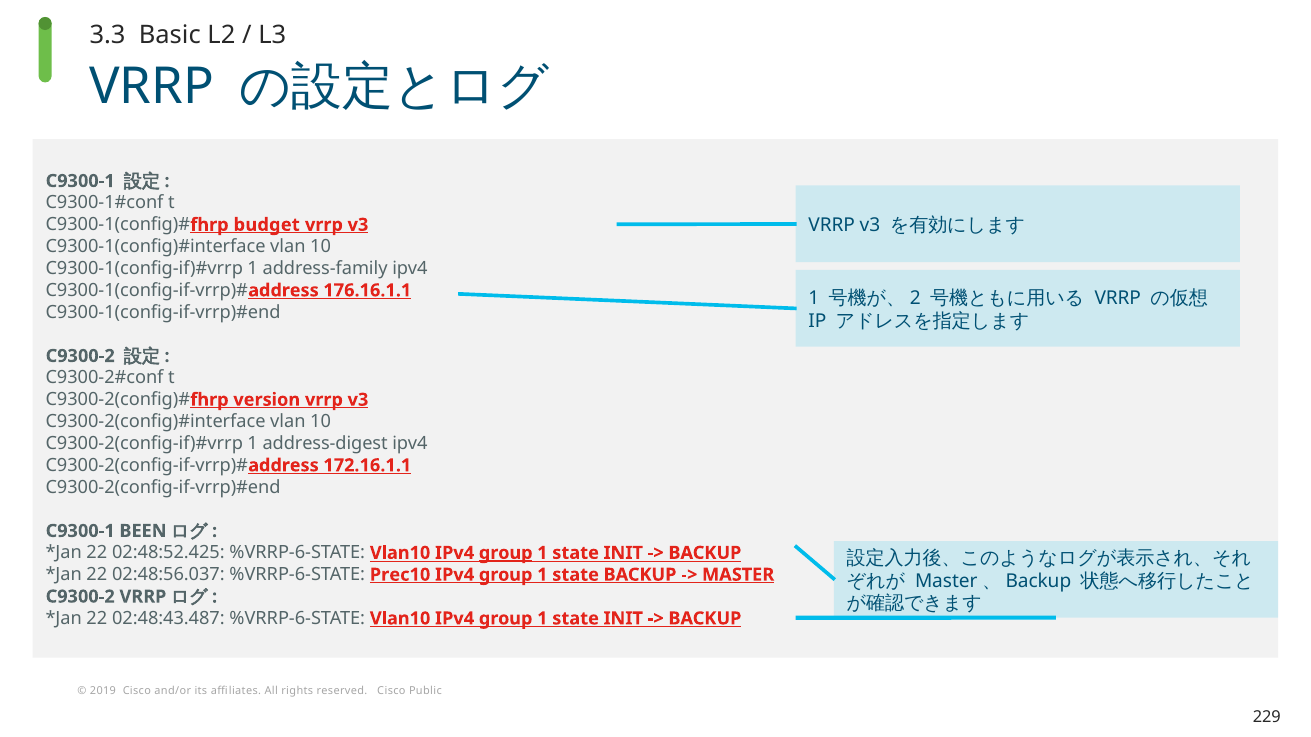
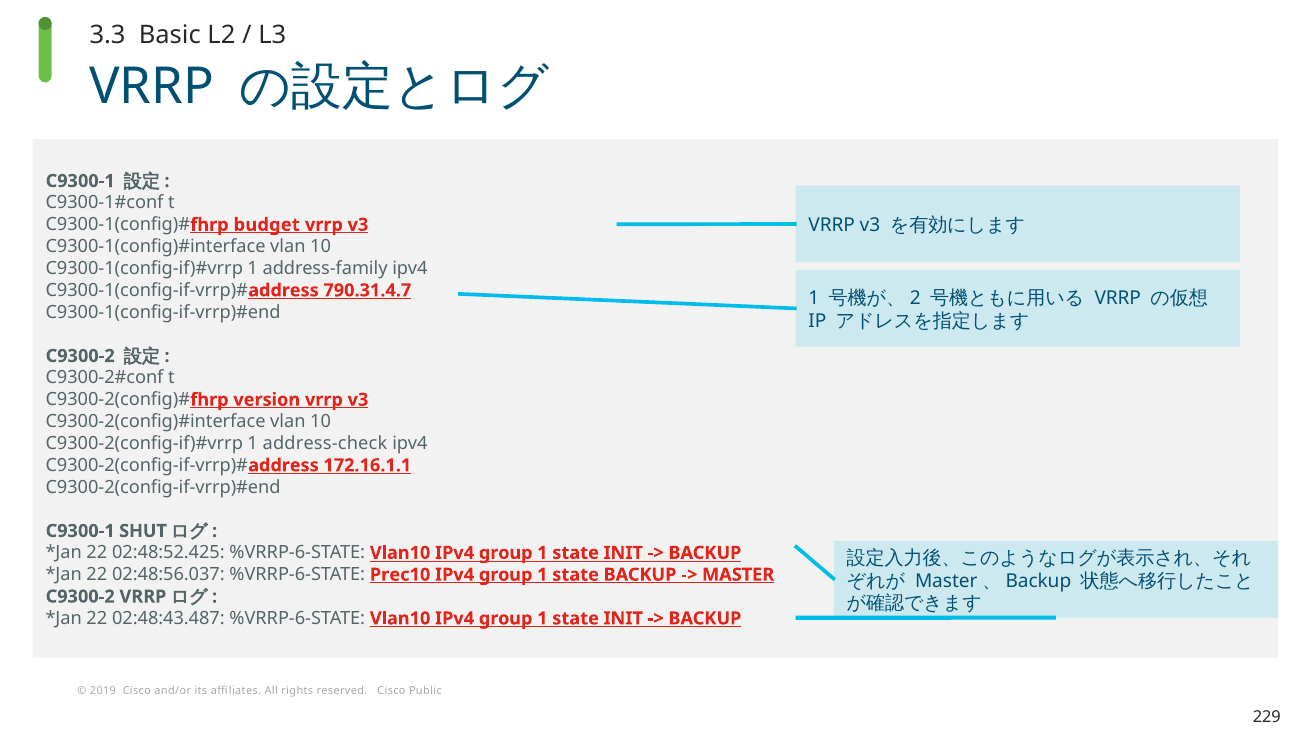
176.16.1.1: 176.16.1.1 -> 790.31.4.7 (367, 291)
address-digest: address-digest -> address-check (325, 444)
BEEN: BEEN -> SHUT (143, 531)
group underline: present -> none (506, 553)
